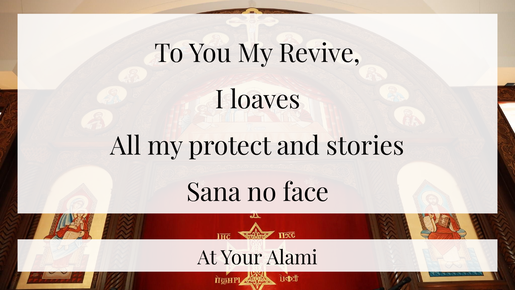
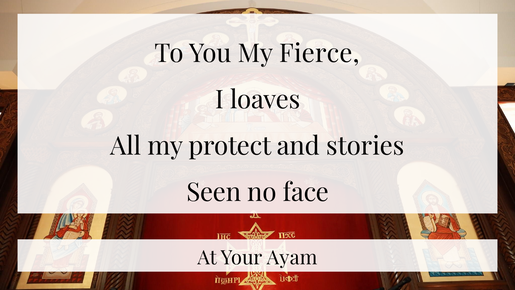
Revive: Revive -> Fierce (319, 54)
Sana: Sana -> Seen (214, 193)
Alami: Alami -> Ayam (292, 258)
